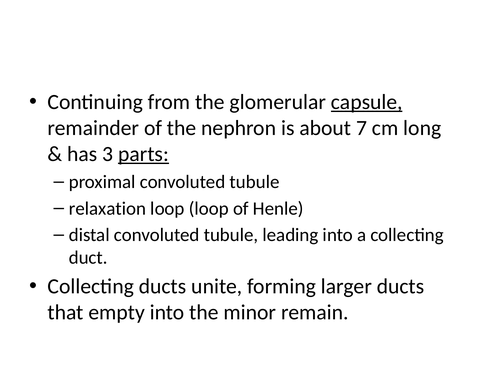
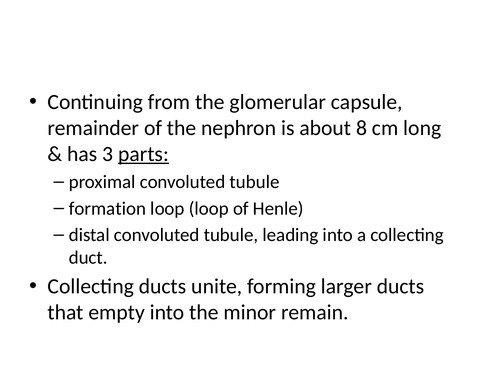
capsule underline: present -> none (367, 102)
7: 7 -> 8 (362, 128)
relaxation: relaxation -> formation (107, 209)
